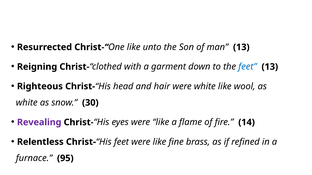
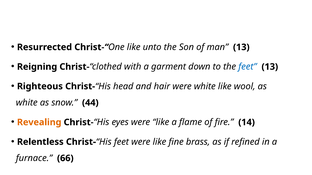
30: 30 -> 44 (90, 103)
Revealing colour: purple -> orange (39, 123)
95: 95 -> 66 (65, 159)
